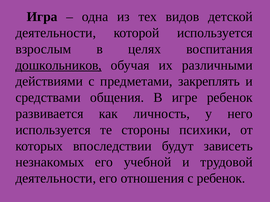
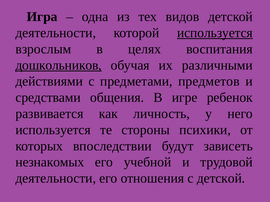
используется underline: none -> present (215, 33)
закреплять: закреплять -> предметов (209, 82)
с ребенок: ребенок -> детской (221, 179)
